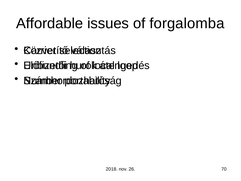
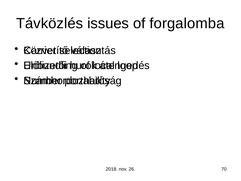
Affordable: Affordable -> Távközlés (50, 23)
